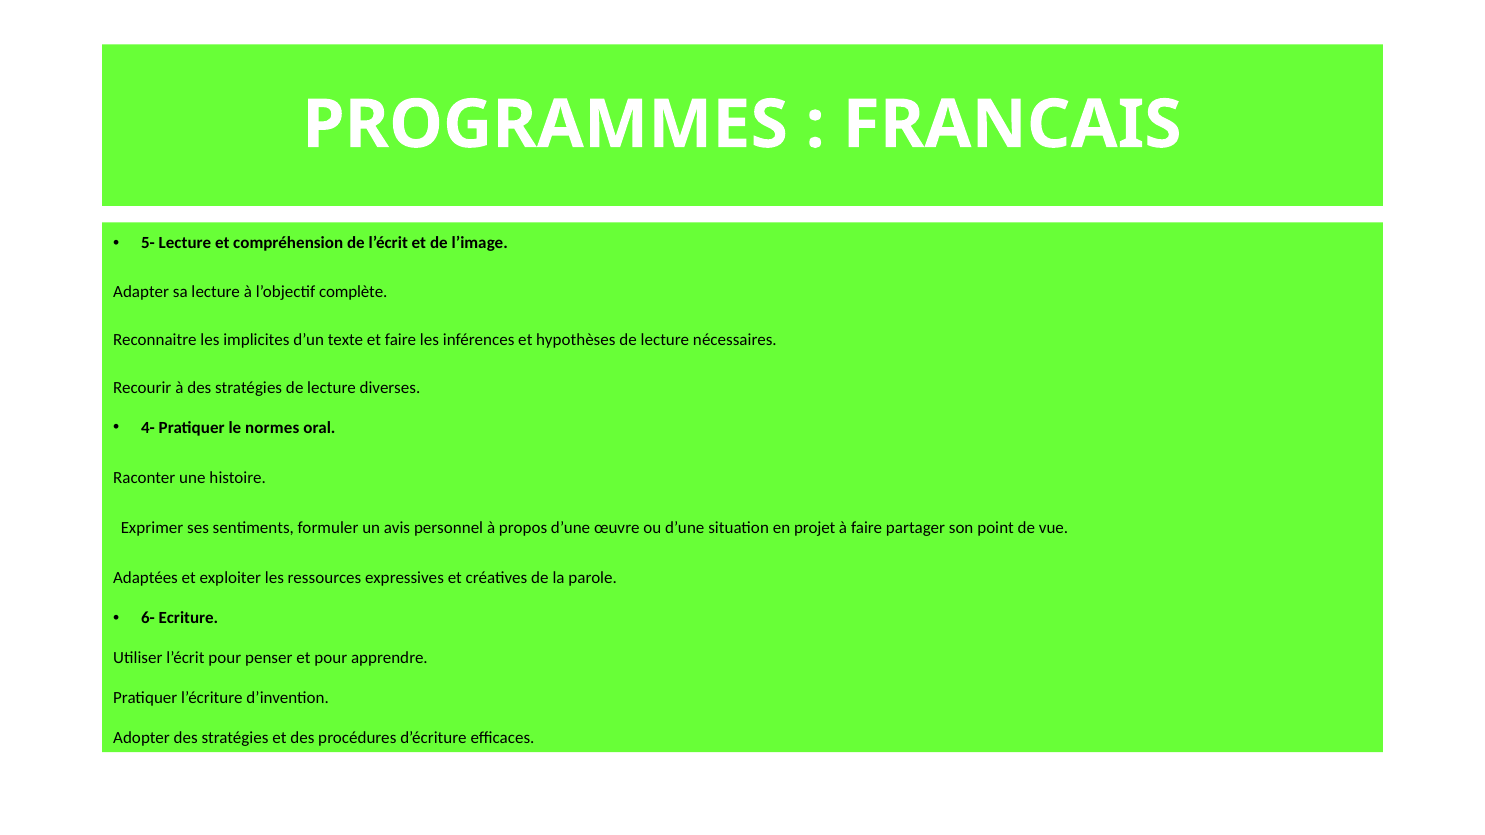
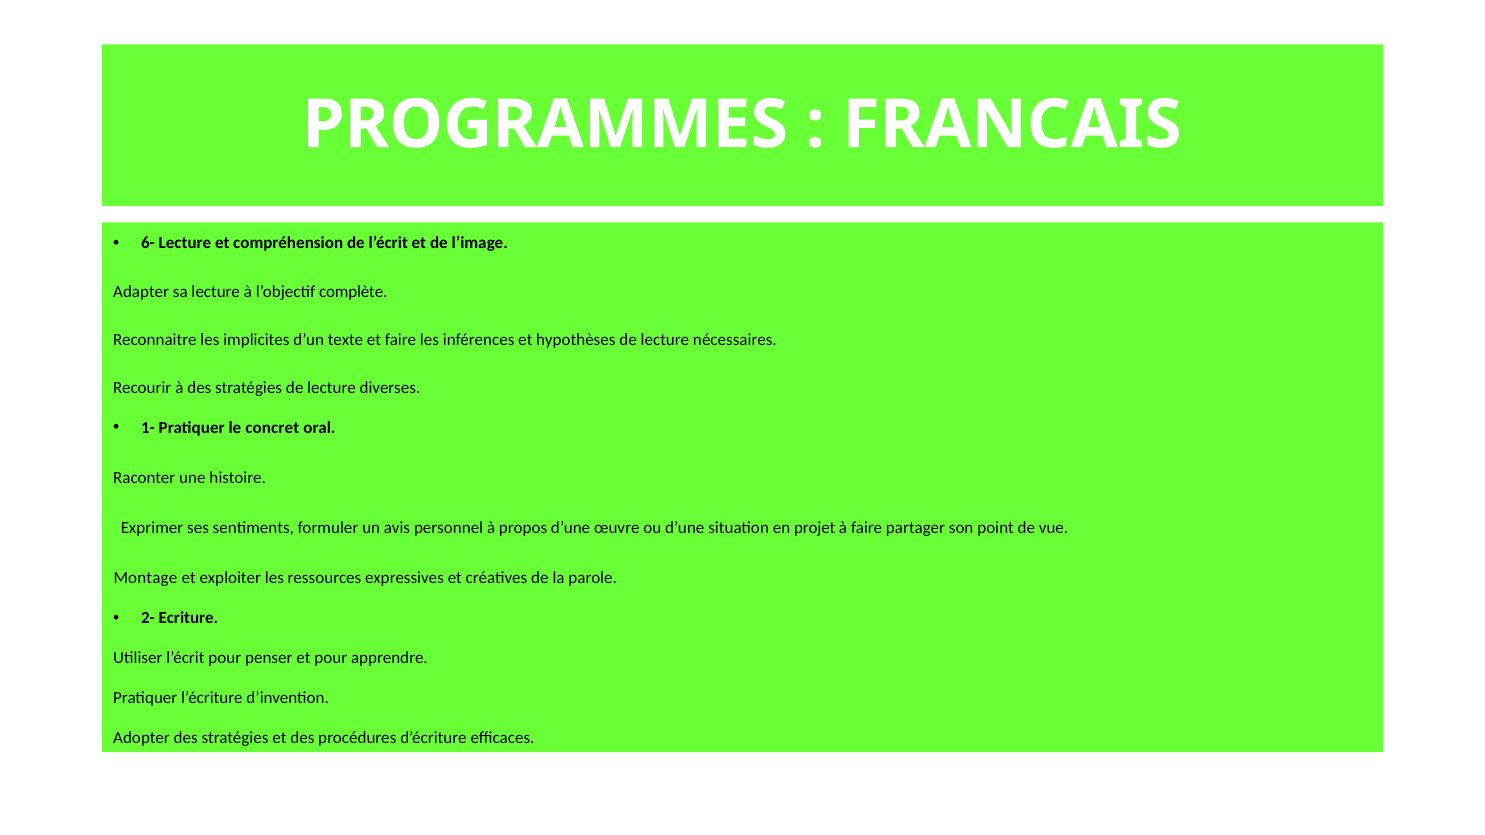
5-: 5- -> 6- (148, 243)
4-: 4- -> 1- (148, 428)
normes: normes -> concret (272, 428)
Adaptées: Adaptées -> Montage (145, 578)
6-: 6- -> 2- (148, 618)
